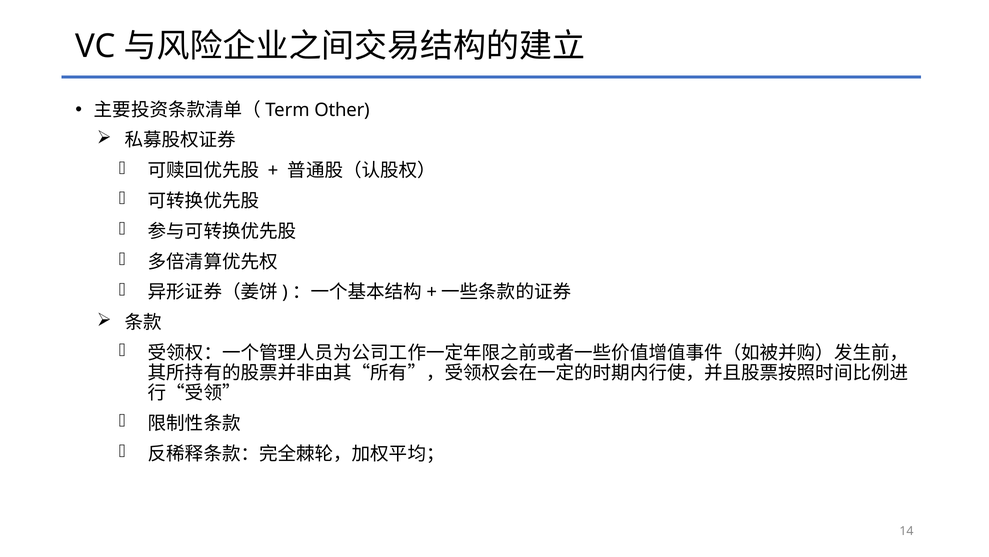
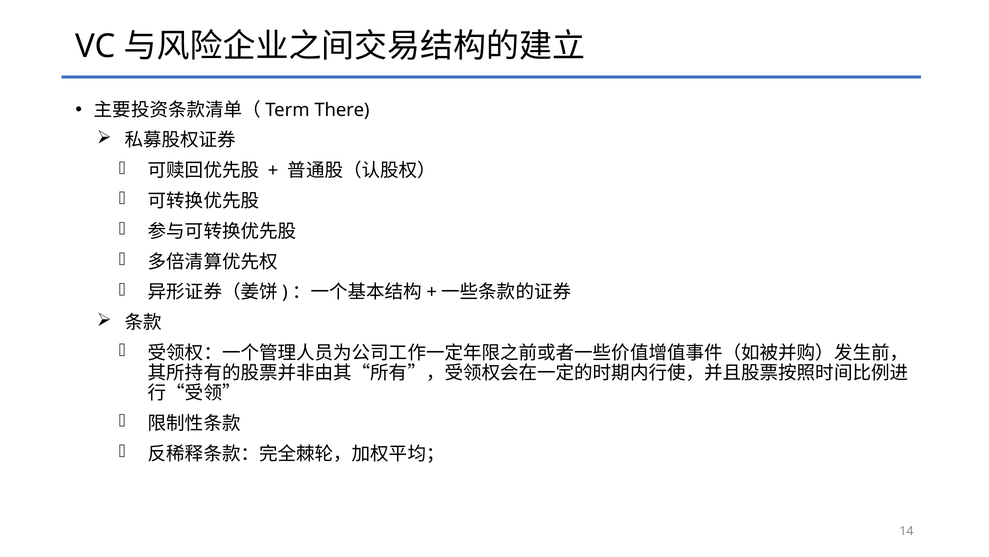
Other: Other -> There (342, 110)
